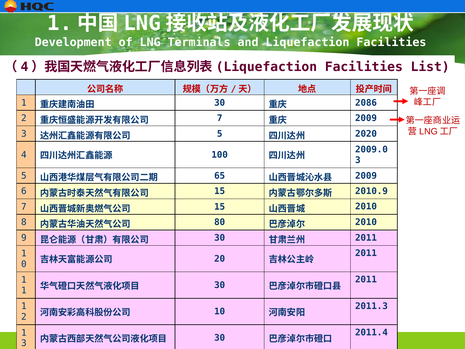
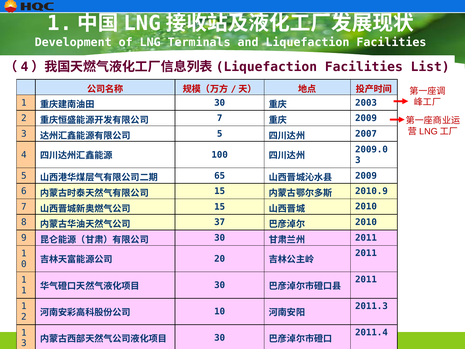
2086: 2086 -> 2003 (366, 103)
2020: 2020 -> 2007 (366, 134)
80: 80 -> 37 (220, 222)
